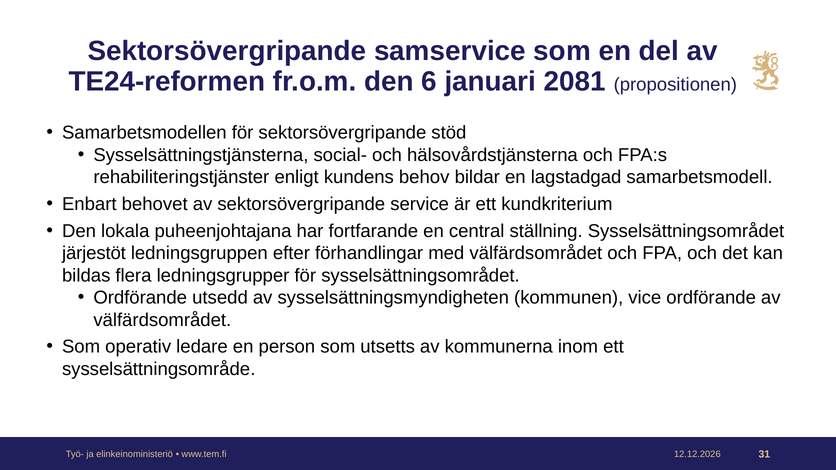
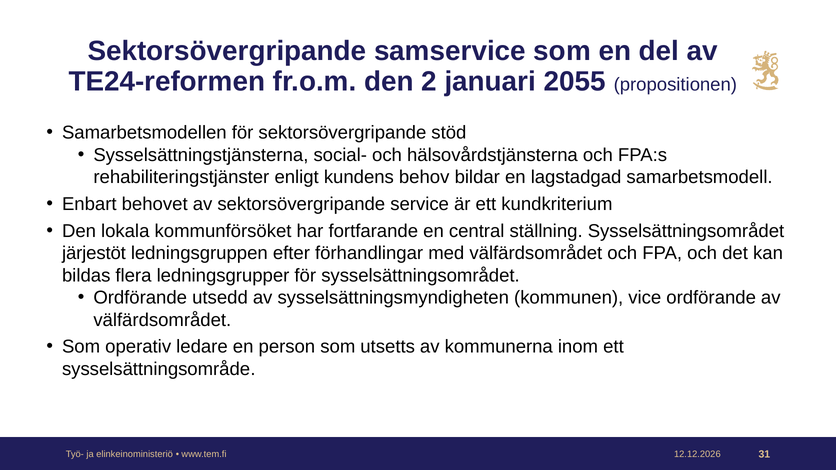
6: 6 -> 2 (429, 81)
2081: 2081 -> 2055 (575, 81)
puheenjohtajana: puheenjohtajana -> kommunförsöket (223, 231)
